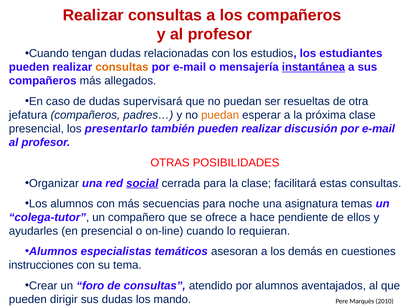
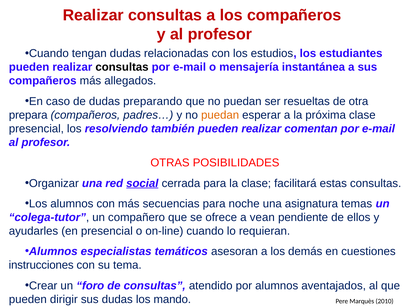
consultas colour: orange -> black (122, 67)
instantánea underline: present -> none (313, 67)
supervisará: supervisará -> preparando (153, 101)
jefatura: jefatura -> prepara (28, 115)
presentarlo: presentarlo -> resolviendo (116, 129)
discusión: discusión -> comentan (311, 129)
hace: hace -> vean (262, 217)
